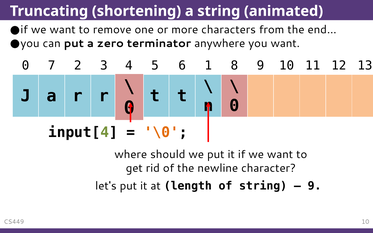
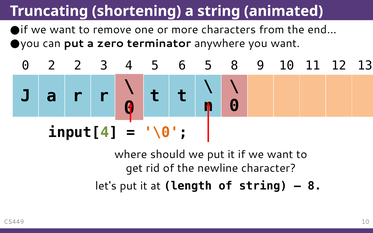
0 7: 7 -> 2 (52, 66)
6 1: 1 -> 5 (208, 66)
9: 9 -> 8 (314, 186)
